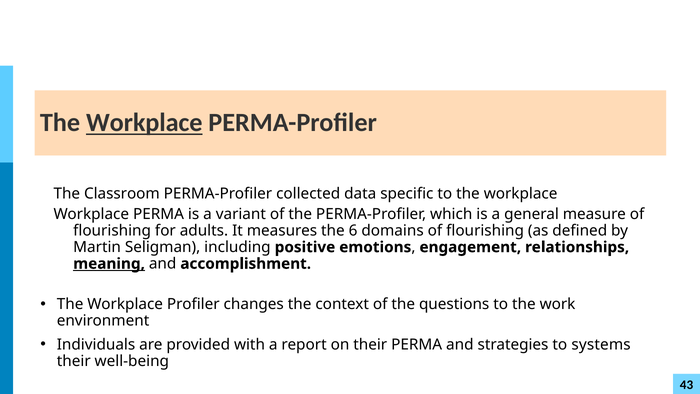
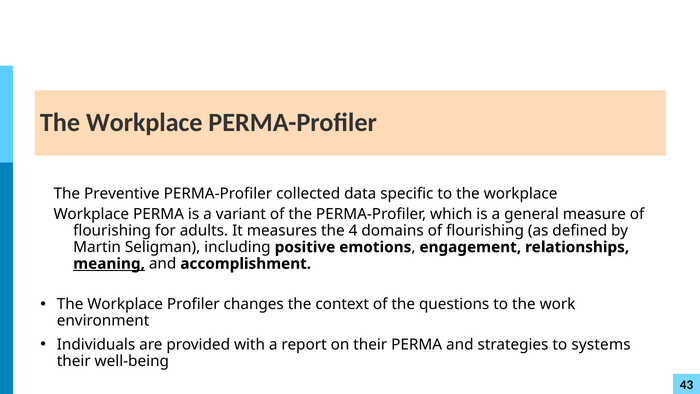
Workplace underline: present -> none (144, 123)
Classroom: Classroom -> Preventive (122, 194)
6: 6 -> 4 (353, 230)
